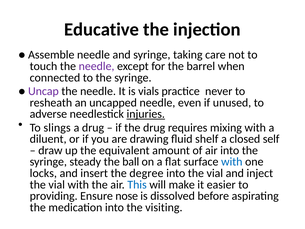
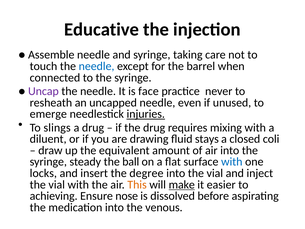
needle colour: purple -> blue (97, 66)
vials: vials -> face (148, 91)
adverse: adverse -> emerge (48, 114)
shelf: shelf -> stays (207, 139)
self: self -> coli (271, 139)
This colour: blue -> orange (137, 184)
make underline: none -> present (182, 184)
providing: providing -> achieving (54, 196)
visiting: visiting -> venous (164, 207)
